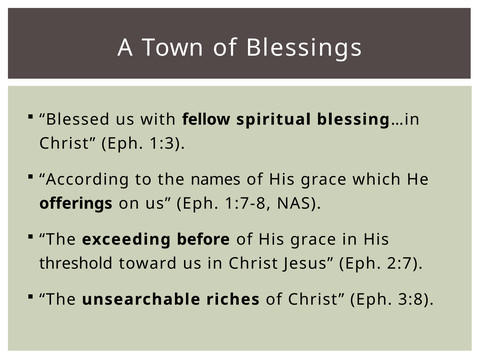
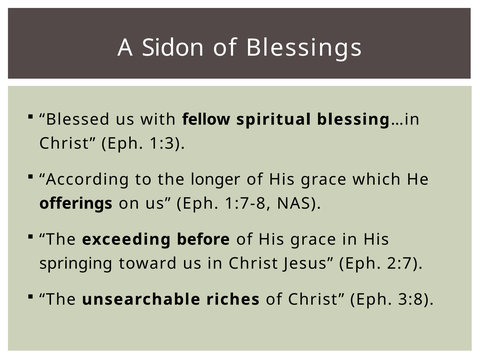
Town: Town -> Sidon (173, 48)
names: names -> longer (215, 179)
threshold: threshold -> springing (76, 263)
